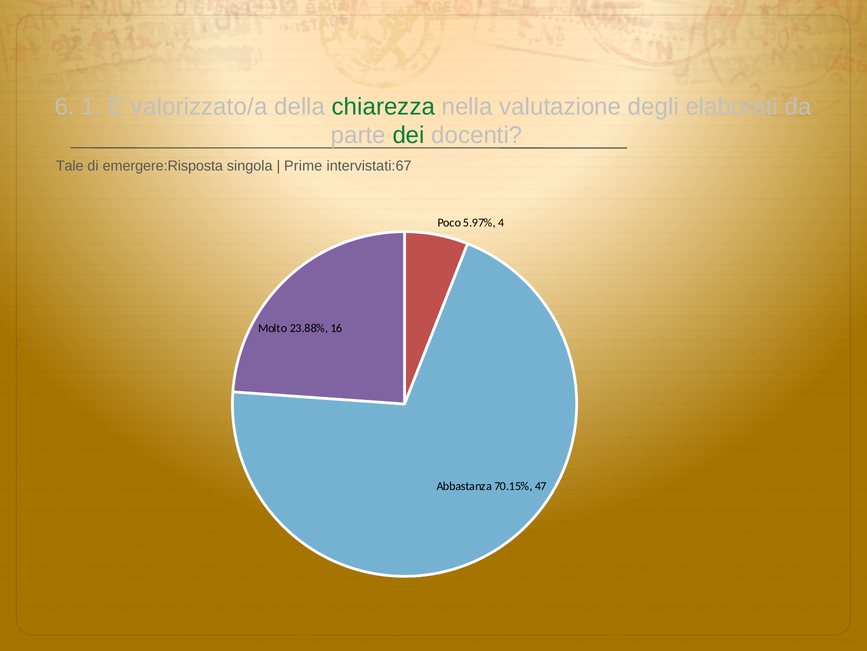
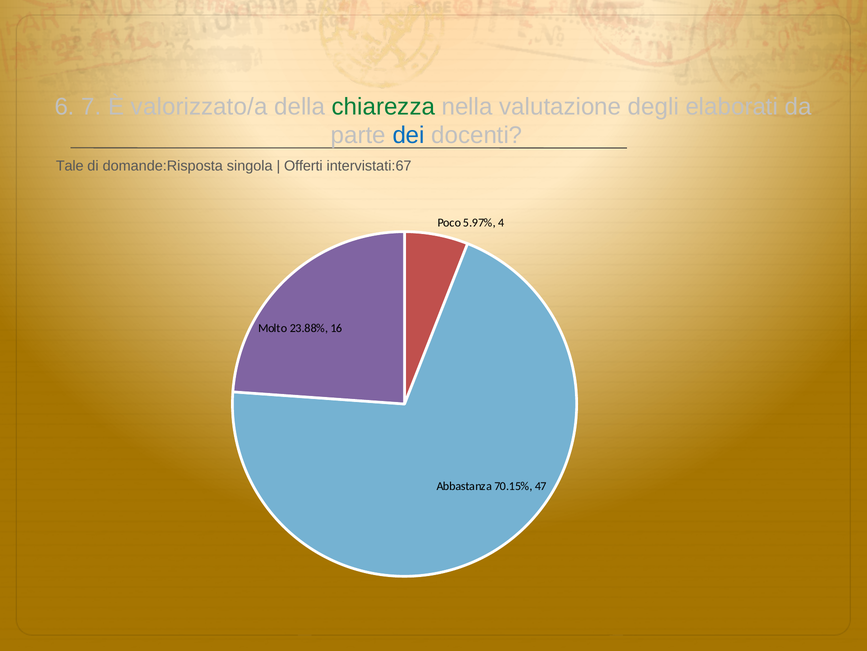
1: 1 -> 7 (91, 106)
dei colour: green -> blue (409, 135)
emergere:Risposta: emergere:Risposta -> domande:Risposta (163, 166)
Prime: Prime -> Offerti (303, 166)
